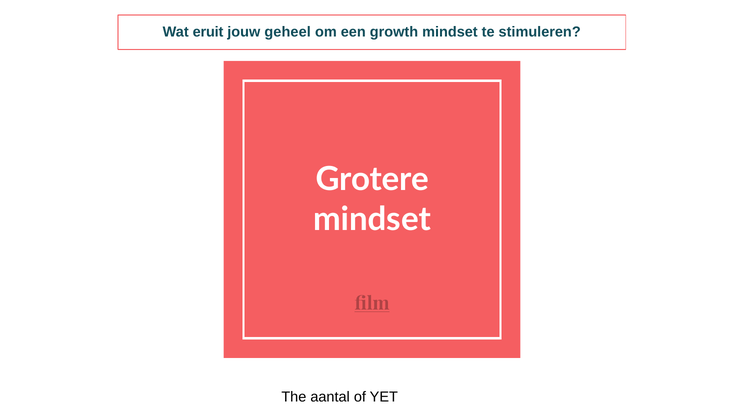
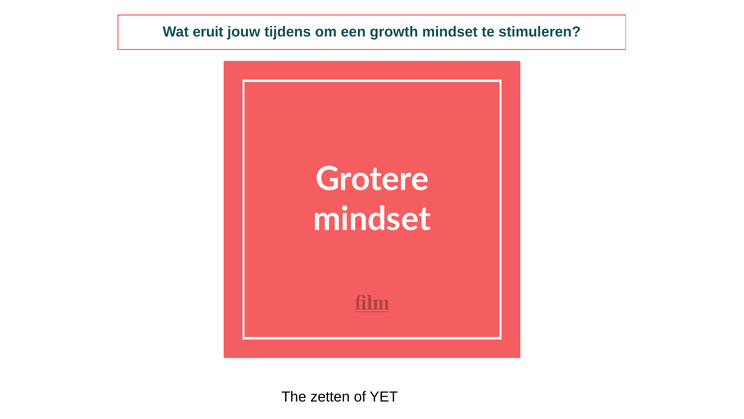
geheel: geheel -> tijdens (288, 32)
aantal: aantal -> zetten (330, 397)
